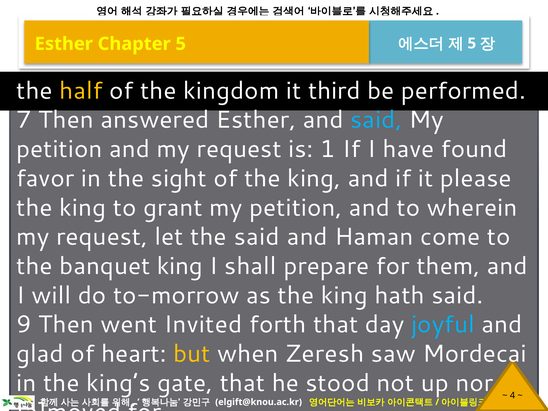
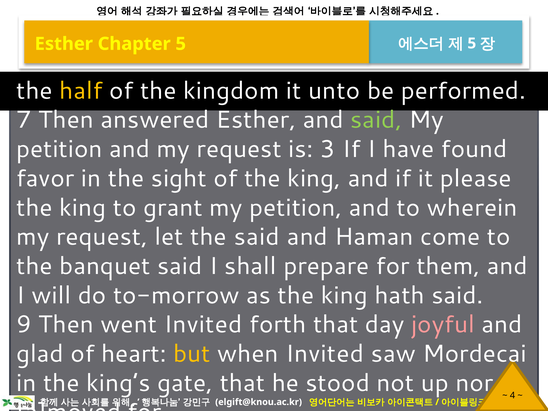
third: third -> unto (334, 91)
said colour: light blue -> light green (376, 120)
1: 1 -> 3 (328, 149)
banquet king: king -> said (180, 266)
joyful colour: light blue -> pink (443, 325)
when Zeresh: Zeresh -> Invited (325, 354)
